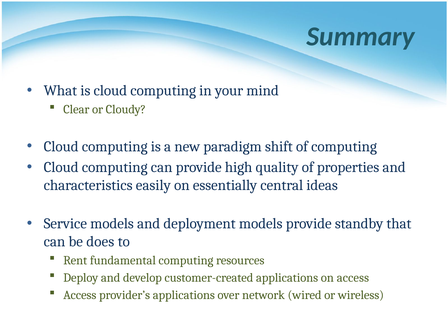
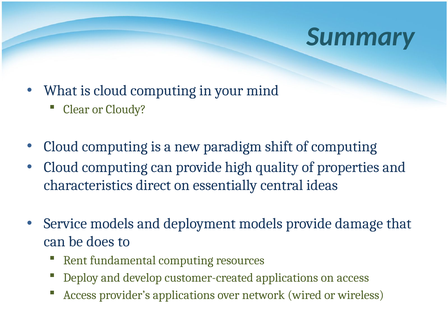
easily: easily -> direct (153, 185)
standby: standby -> damage (359, 224)
